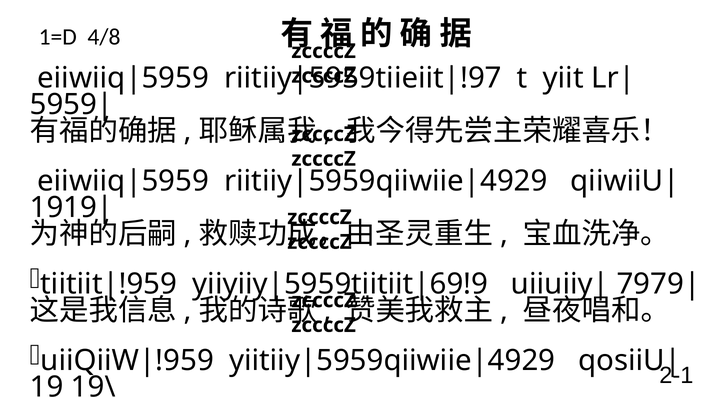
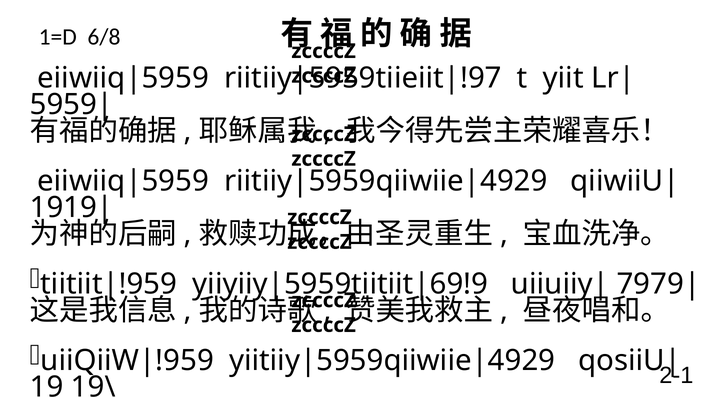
4/8: 4/8 -> 6/8 (104, 37)
